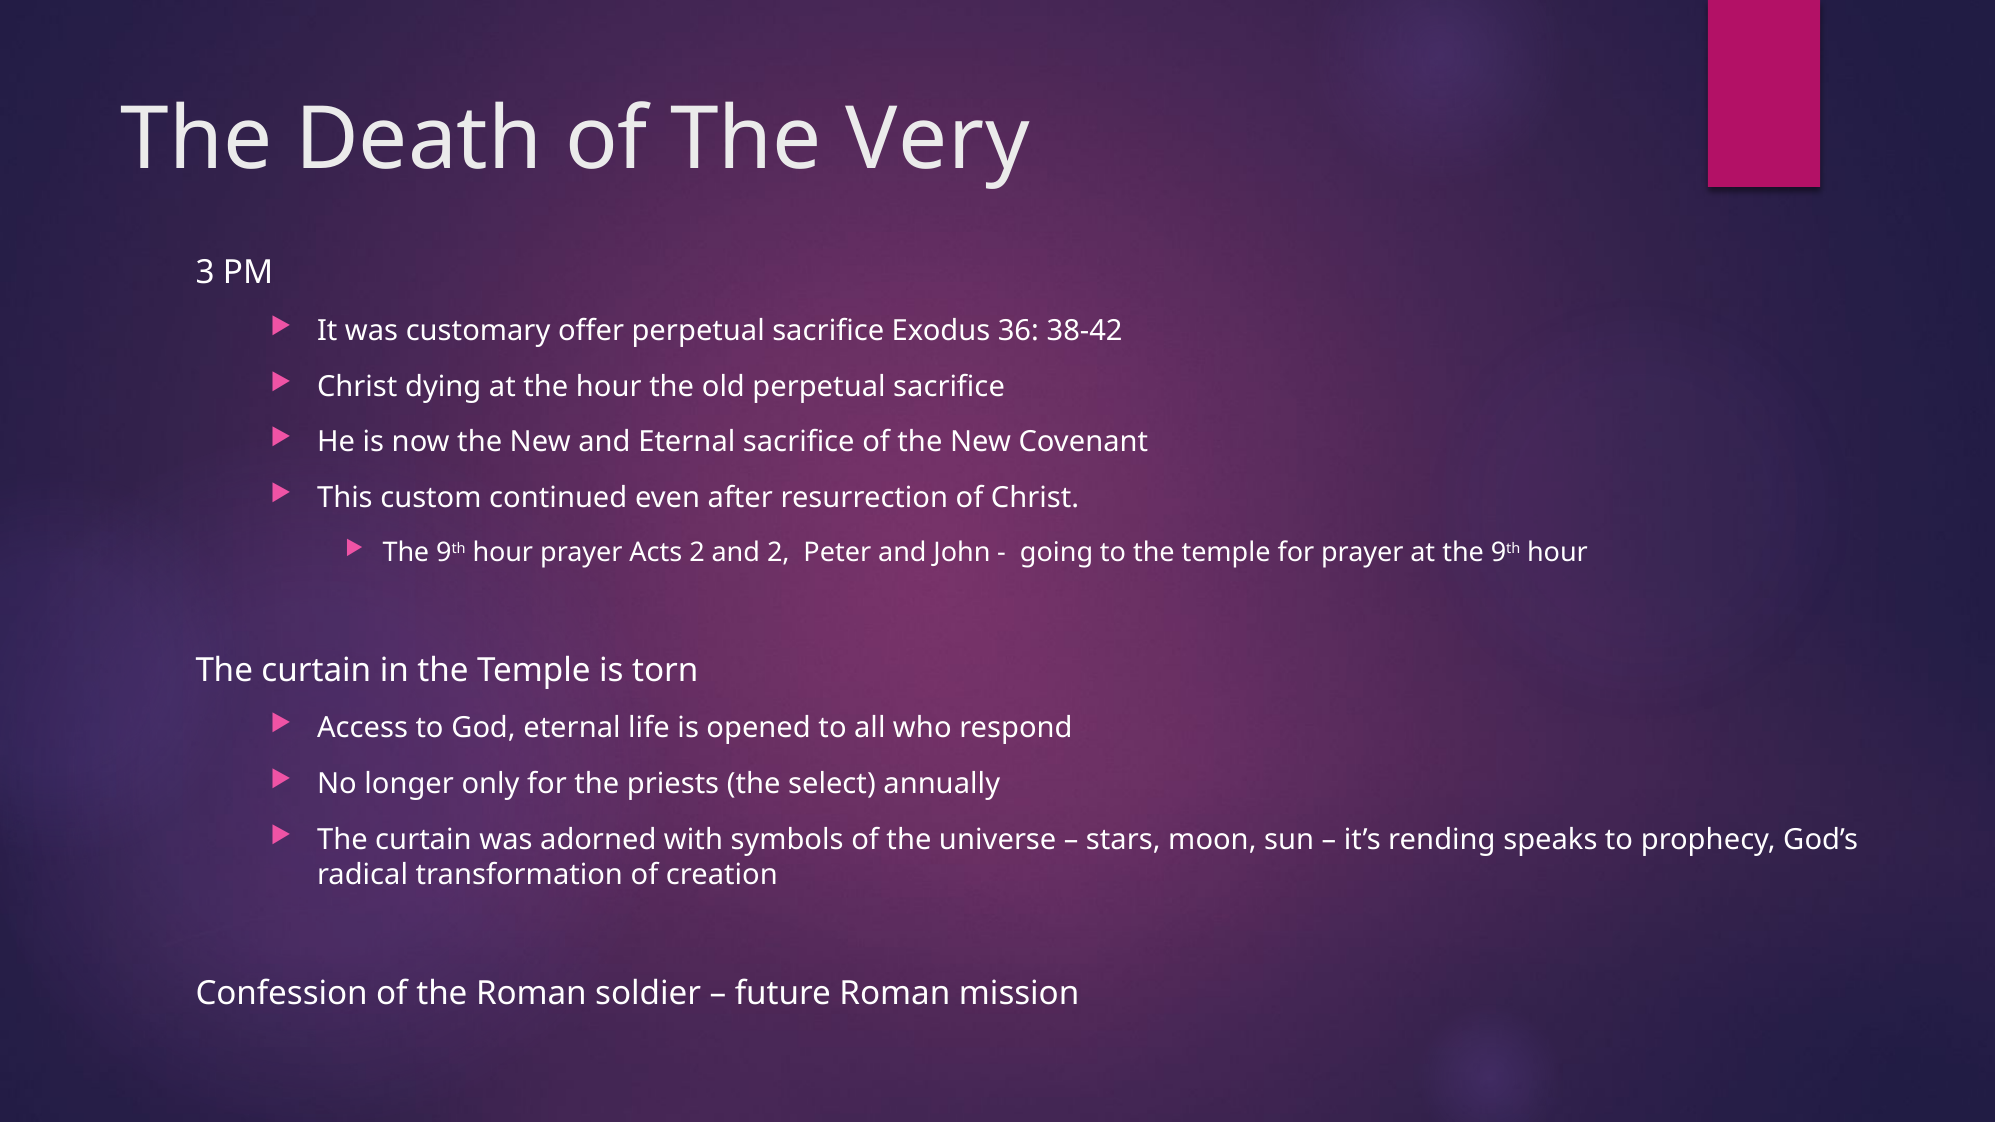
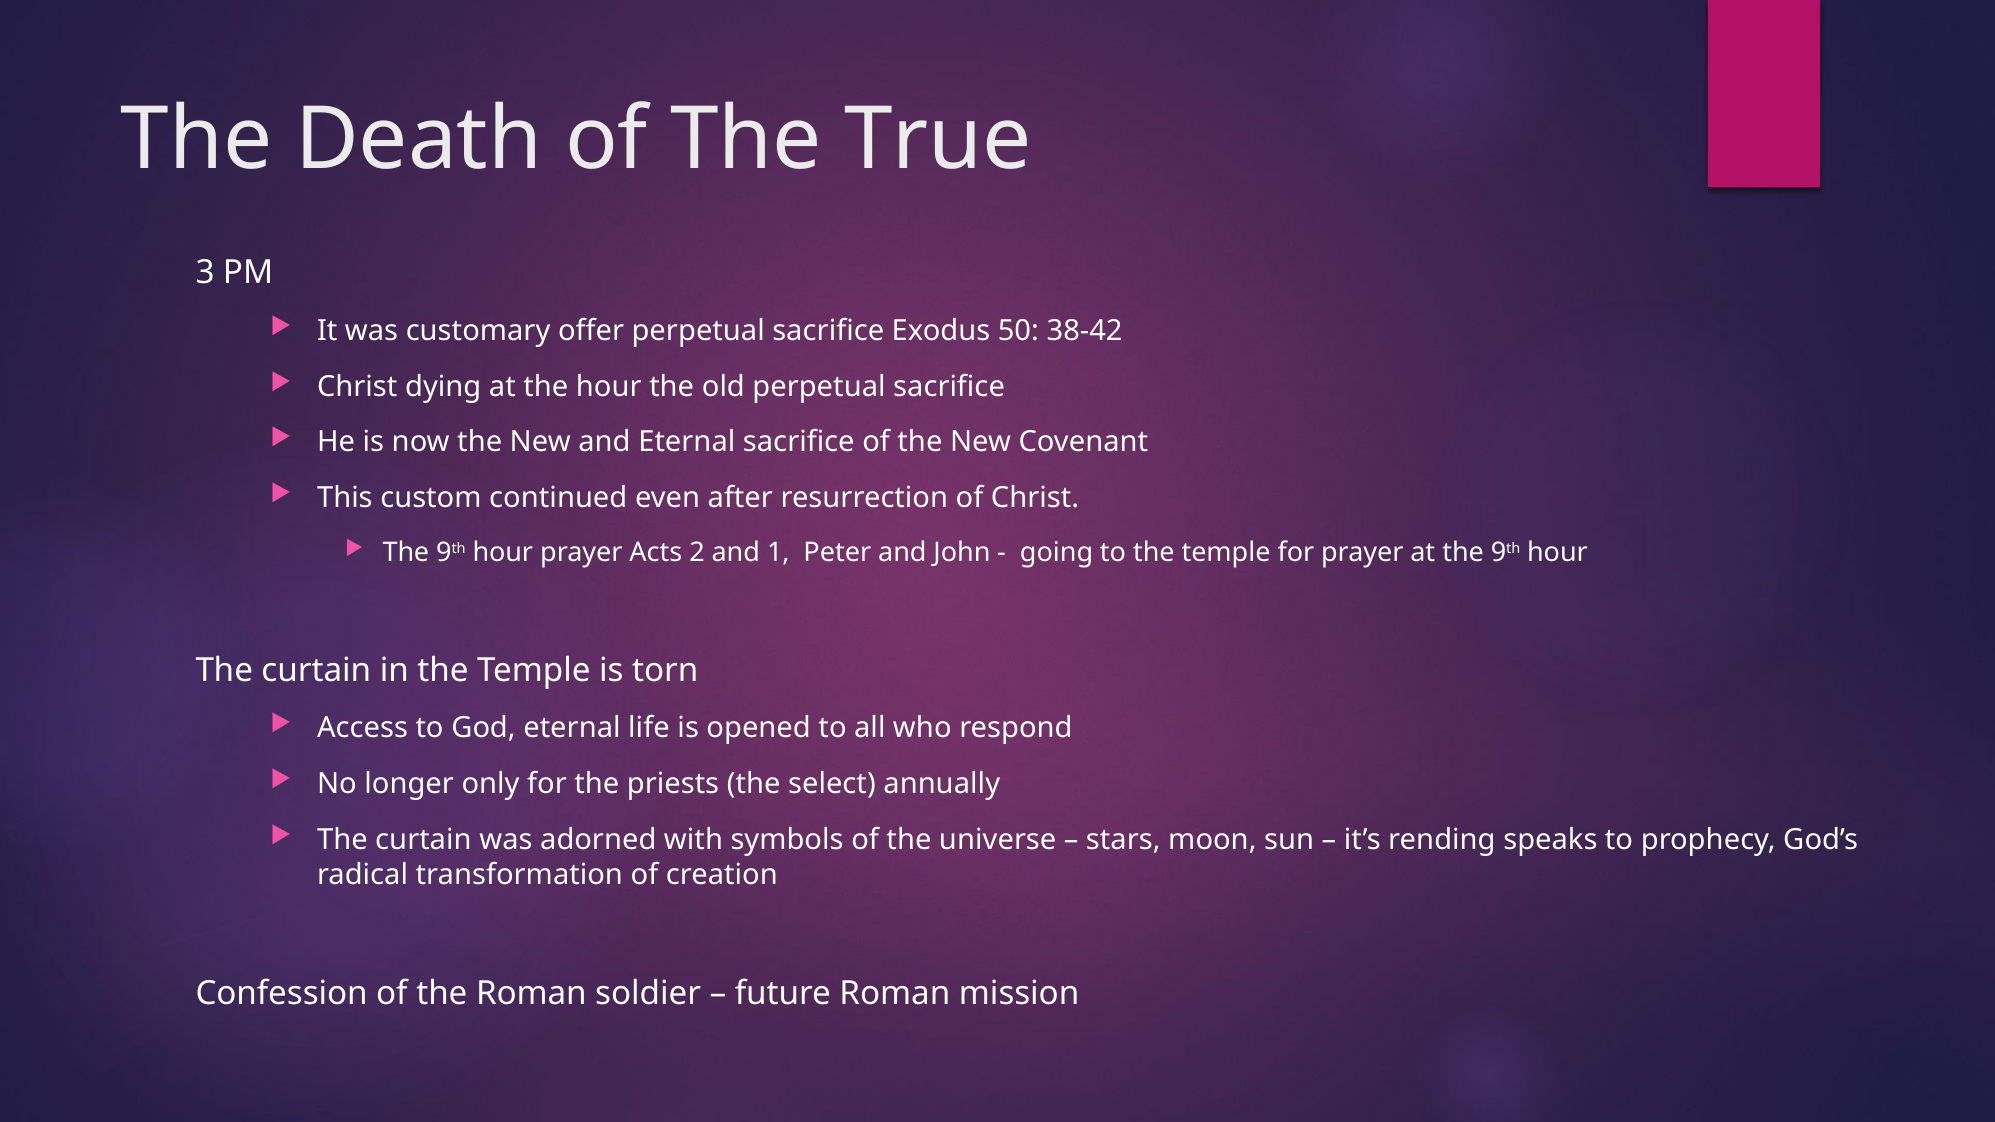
Very: Very -> True (938, 140)
36: 36 -> 50 (1018, 331)
and 2: 2 -> 1 (778, 552)
